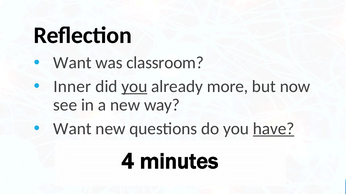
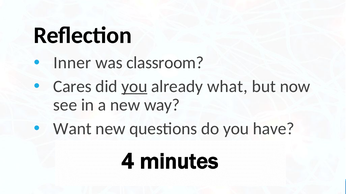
Want: Want -> Inner (72, 63)
Inner: Inner -> Cares (72, 87)
more: more -> what (227, 87)
have underline: present -> none (274, 129)
